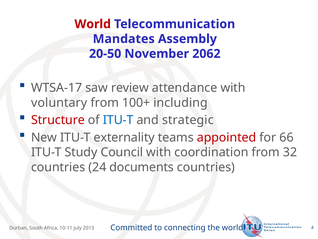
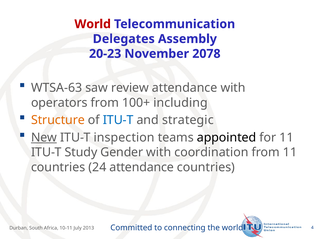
Mandates: Mandates -> Delegates (124, 39)
20-50: 20-50 -> 20-23 (105, 54)
2062: 2062 -> 2078 (206, 54)
WTSA-17: WTSA-17 -> WTSA-63 (57, 88)
voluntary: voluntary -> operators (59, 103)
Structure colour: red -> orange (58, 120)
New underline: none -> present (44, 137)
externality: externality -> inspection (124, 137)
appointed colour: red -> black (227, 137)
for 66: 66 -> 11 (287, 137)
Council: Council -> Gender (122, 152)
from 32: 32 -> 11 (290, 152)
24 documents: documents -> attendance (142, 167)
